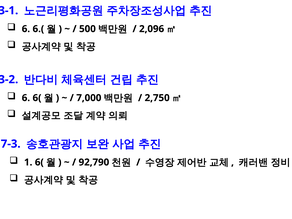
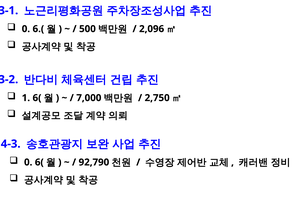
6: 6 -> 0 (26, 29)
6: 6 -> 1 (26, 98)
7-3: 7-3 -> 4-3 (11, 144)
1: 1 -> 0 (28, 162)
